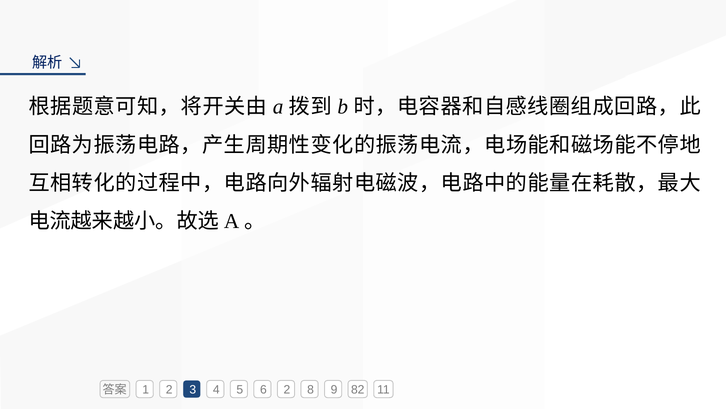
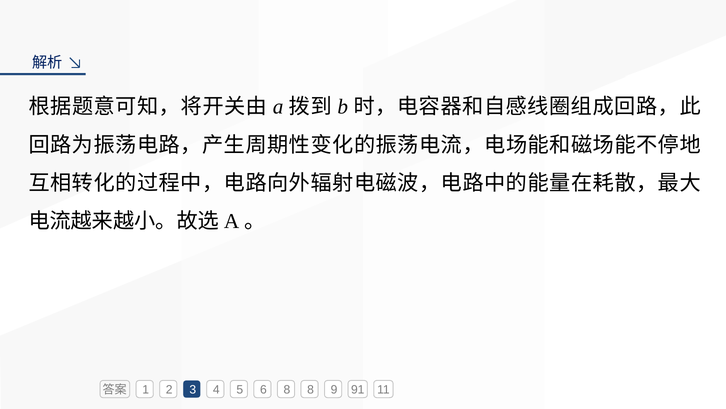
6 2: 2 -> 8 (287, 389)
82: 82 -> 91 (358, 389)
